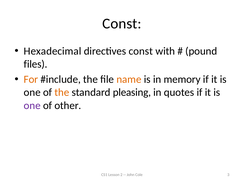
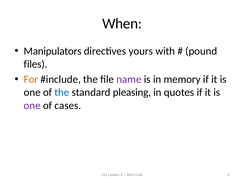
Const: Const -> When (122, 24)
Hexadecimal: Hexadecimal -> Manipulators (53, 51)
directives const: const -> yours (141, 51)
name colour: orange -> purple (129, 79)
the colour: orange -> blue (62, 92)
other: other -> cases (68, 105)
